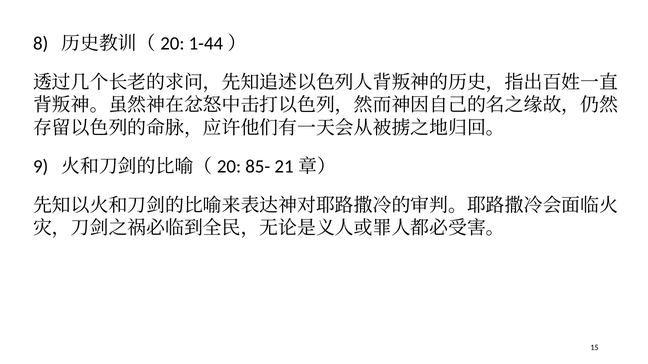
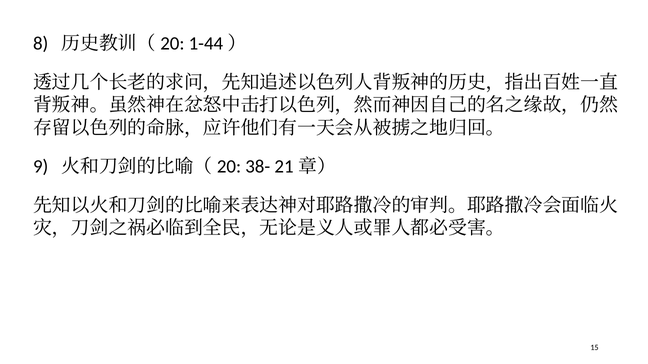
85-: 85- -> 38- (258, 167)
